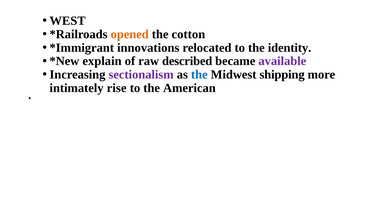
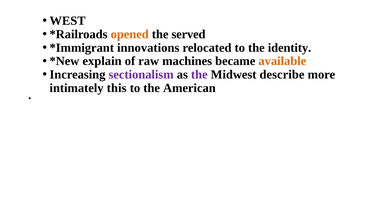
cotton: cotton -> served (189, 34)
described: described -> machines (187, 61)
available colour: purple -> orange (282, 61)
the colour: blue -> purple (199, 75)
shipping: shipping -> describe (282, 75)
rise: rise -> this (117, 88)
